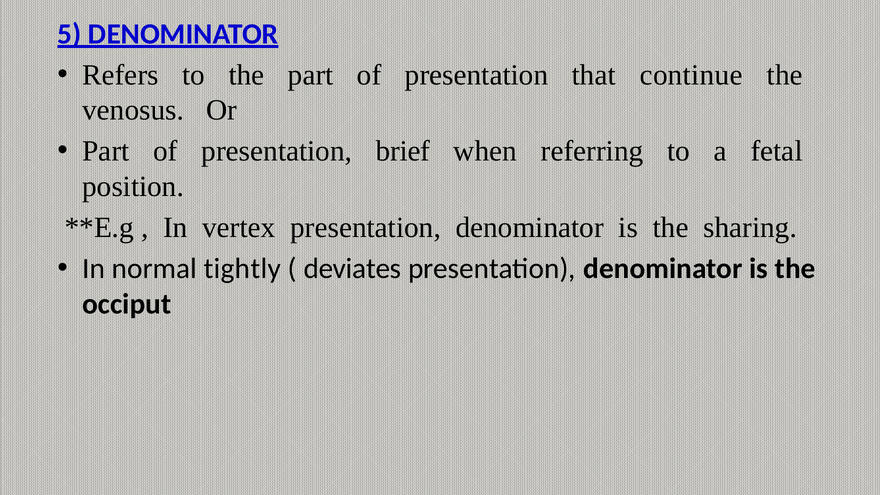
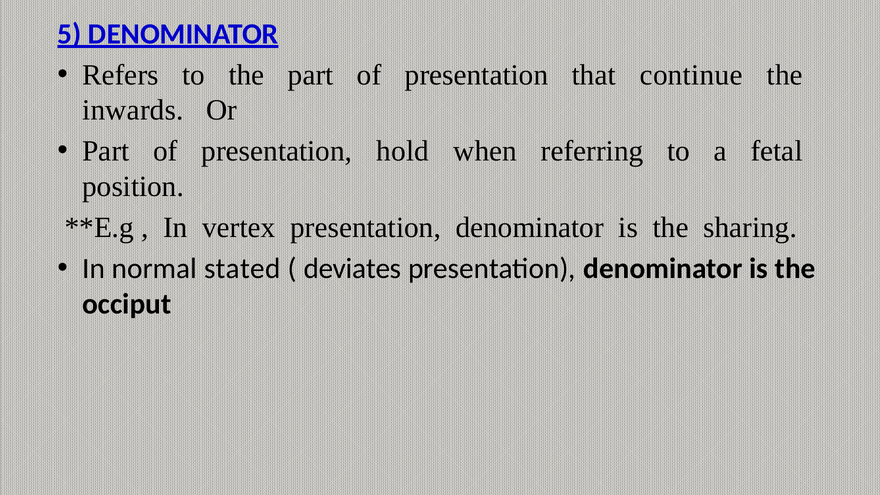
venosus: venosus -> inwards (133, 110)
brief: brief -> hold (403, 151)
tightly: tightly -> stated (242, 269)
